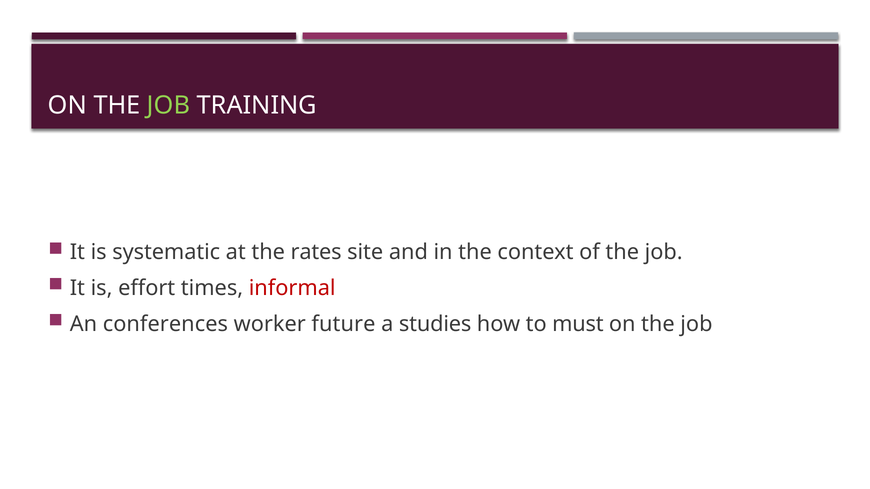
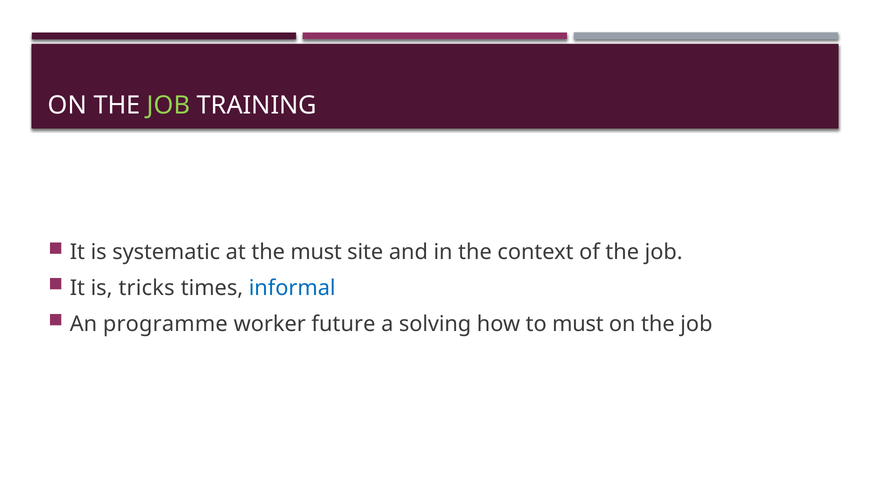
the rates: rates -> must (316, 252)
effort: effort -> tricks (147, 288)
informal colour: red -> blue (292, 288)
conferences: conferences -> programme (165, 324)
studies: studies -> solving (435, 324)
